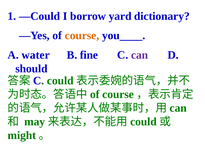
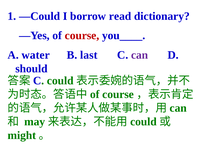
yard: yard -> read (120, 16)
course colour: orange -> red (82, 35)
fine: fine -> last (89, 55)
